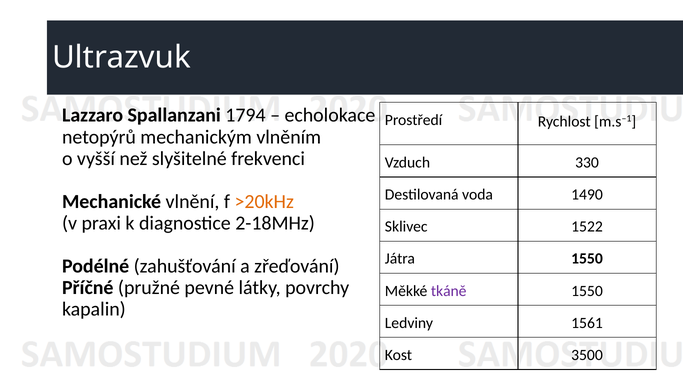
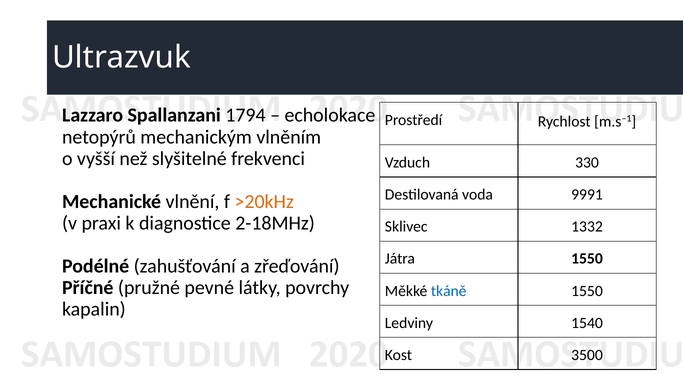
1490: 1490 -> 9991 (587, 195)
1522: 1522 -> 1332 (587, 227)
tkáně colour: purple -> blue (449, 291)
1561: 1561 -> 1540 (587, 323)
